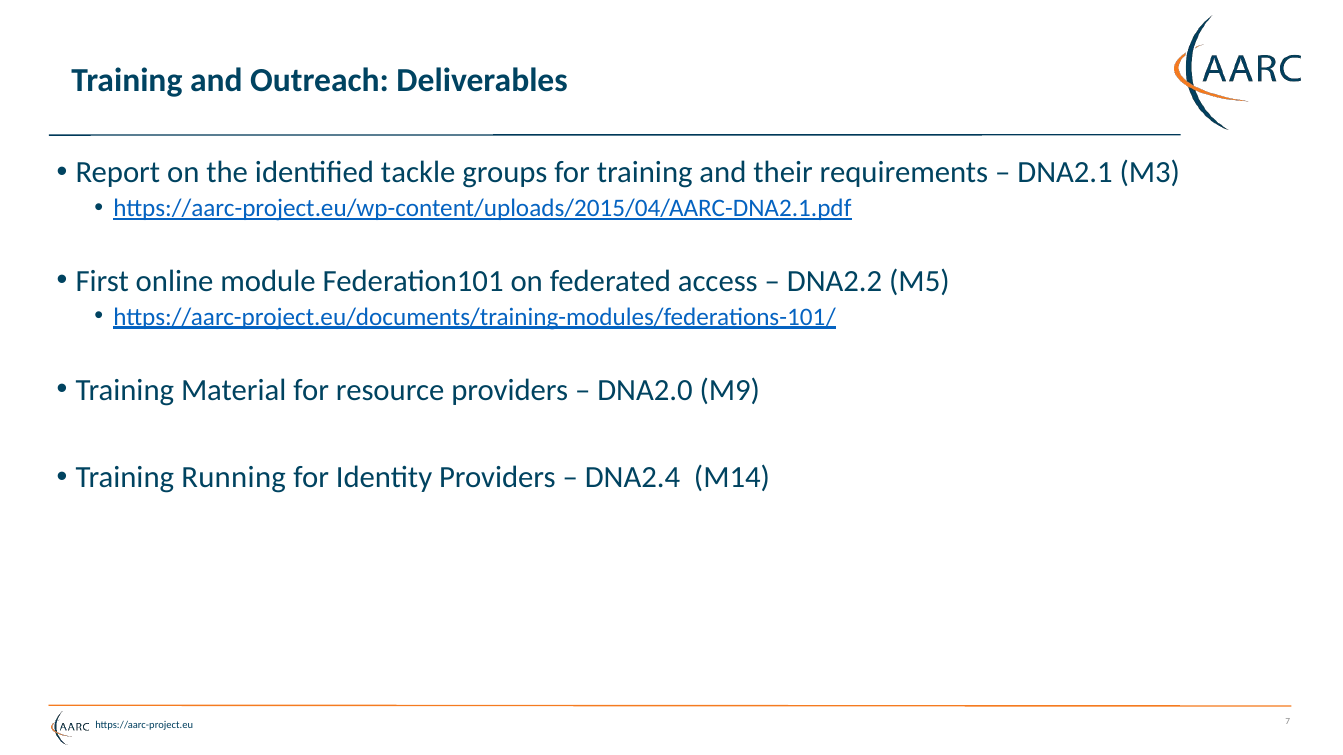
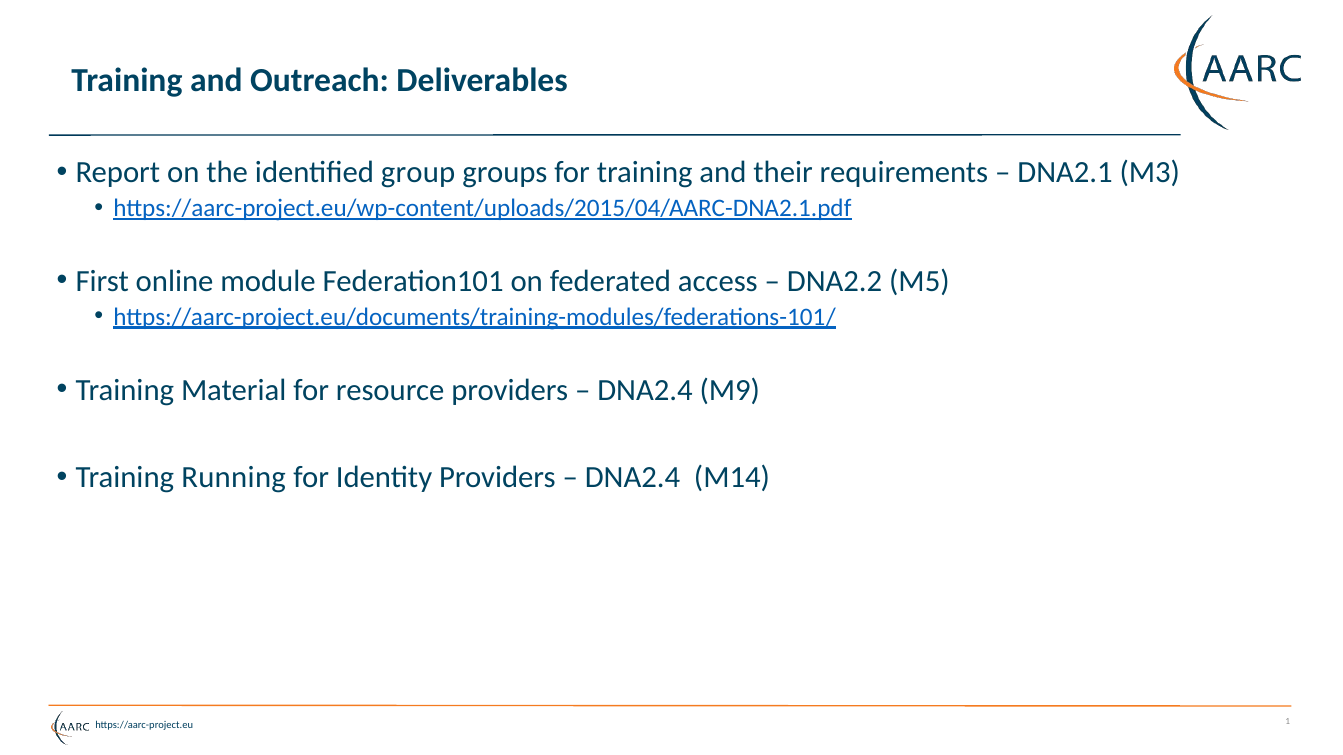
tackle: tackle -> group (418, 172)
DNA2.0: DNA2.0 -> DNA2.4 (645, 390)
7: 7 -> 1 (1288, 721)
